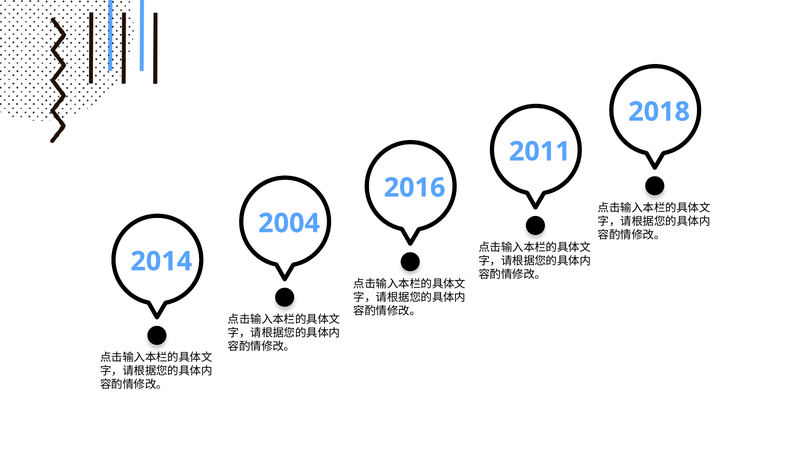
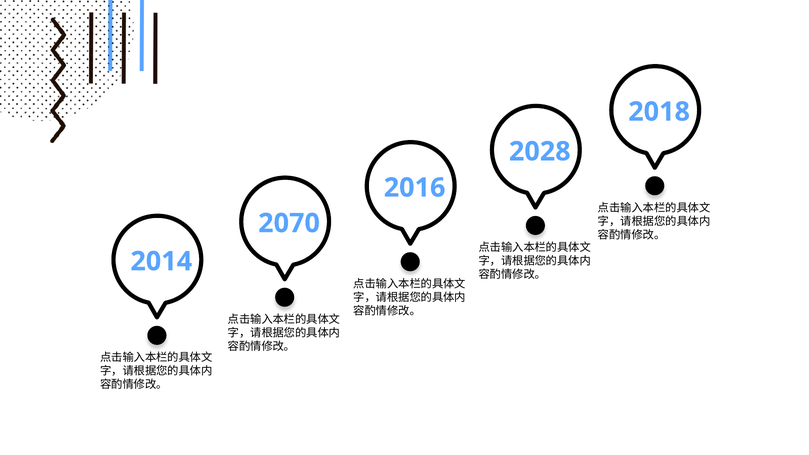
2011: 2011 -> 2028 (540, 152)
2004: 2004 -> 2070 (289, 223)
